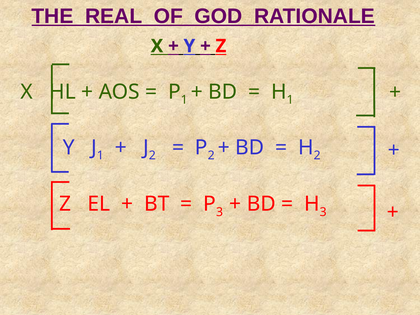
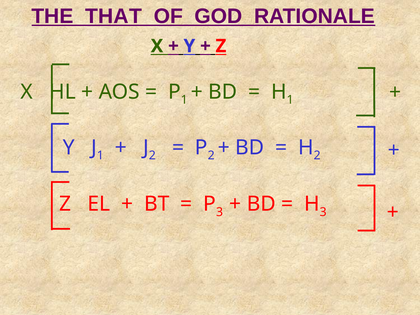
REAL: REAL -> THAT (114, 16)
